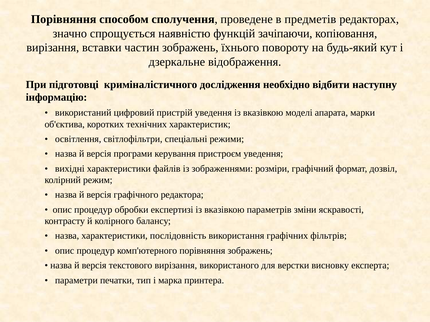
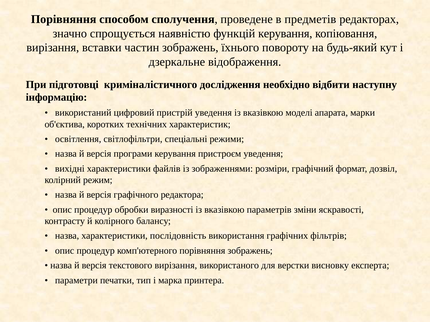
функцій зачіпаючи: зачіпаючи -> керування (285, 33)
експертизі: експертизі -> виразності (172, 210)
